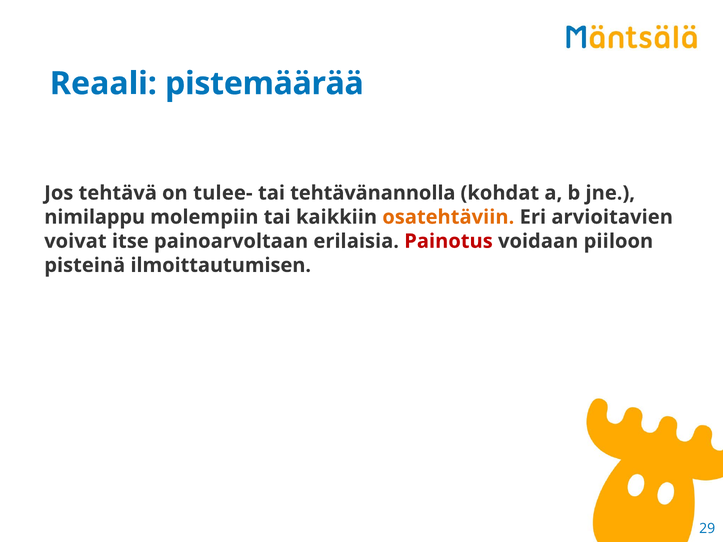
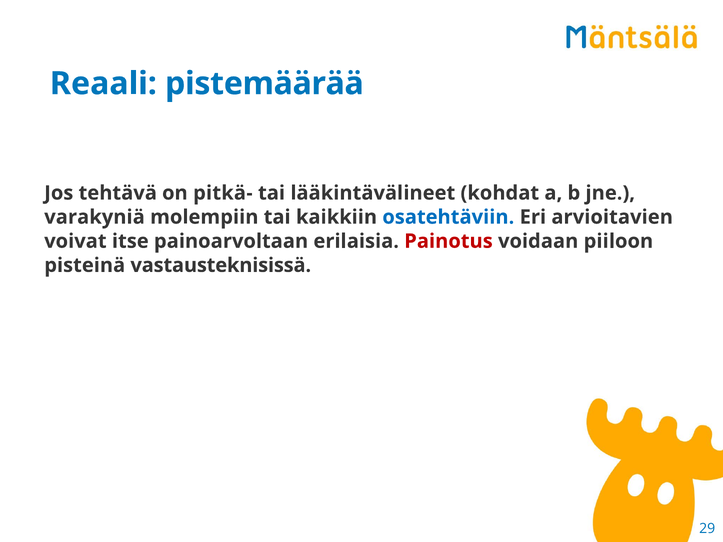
tulee-: tulee- -> pitkä- (223, 193)
tehtävänannolla: tehtävänannolla -> lääkintävälineet (373, 193)
nimilappu: nimilappu -> varakyniä (95, 217)
osatehtäviin colour: orange -> blue (448, 217)
ilmoittautumisen: ilmoittautumisen -> vastausteknisissä (221, 265)
